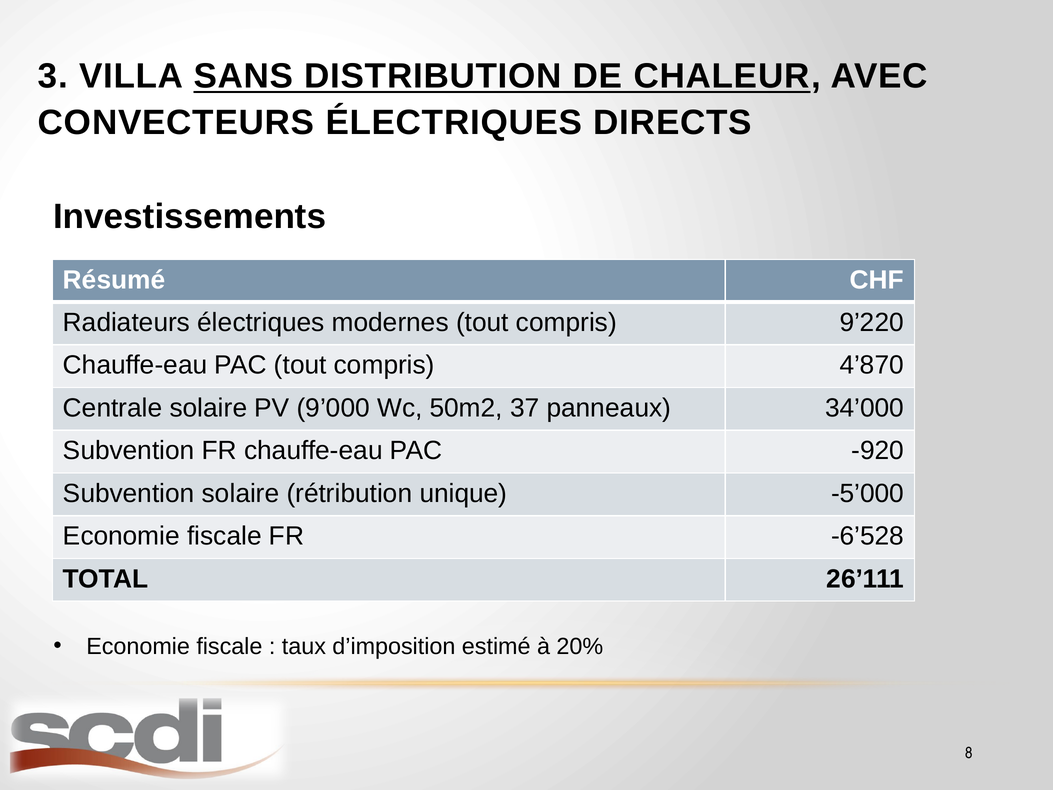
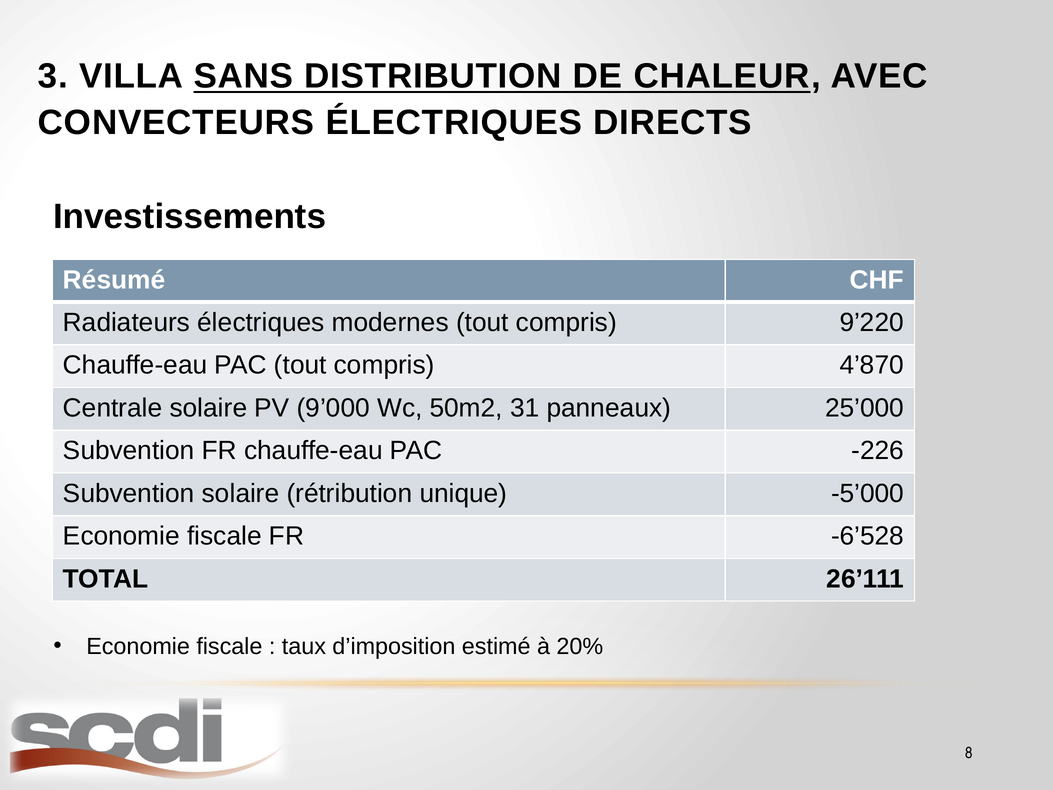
37: 37 -> 31 (525, 408)
34’000: 34’000 -> 25’000 (865, 408)
-920: -920 -> -226 (878, 451)
